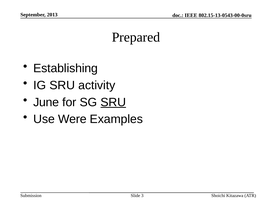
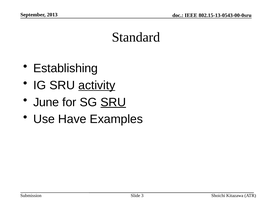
Prepared: Prepared -> Standard (136, 37)
activity underline: none -> present (97, 85)
Were: Were -> Have (72, 119)
